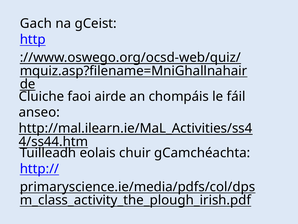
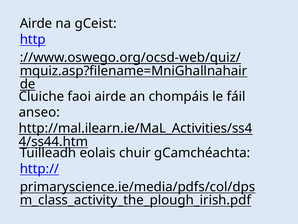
Gach: Gach -> Airde (36, 24)
